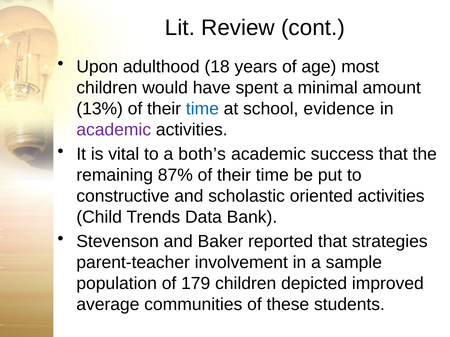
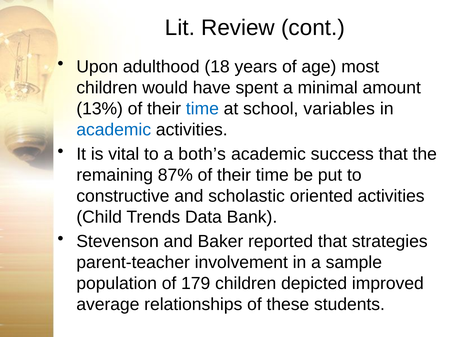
evidence: evidence -> variables (339, 109)
academic colour: purple -> blue (114, 130)
communities: communities -> relationships (193, 305)
